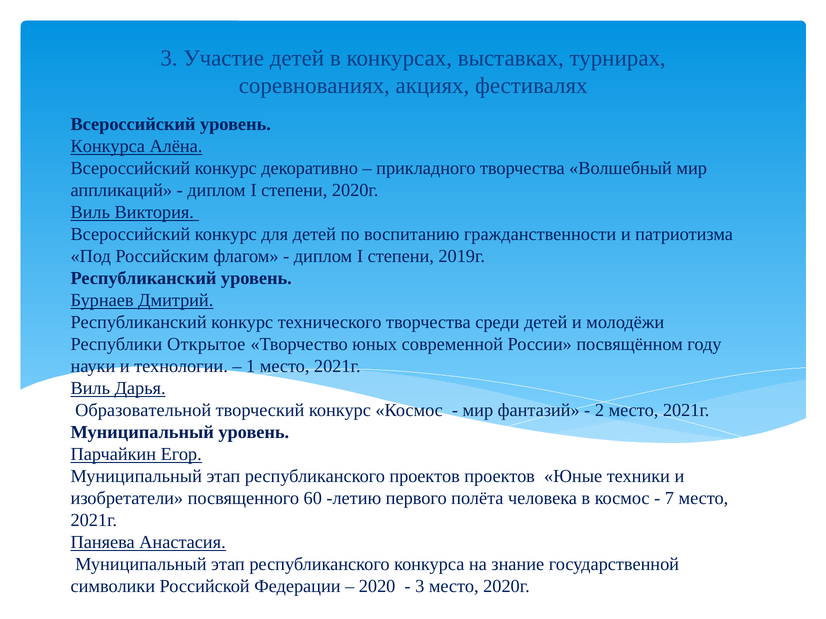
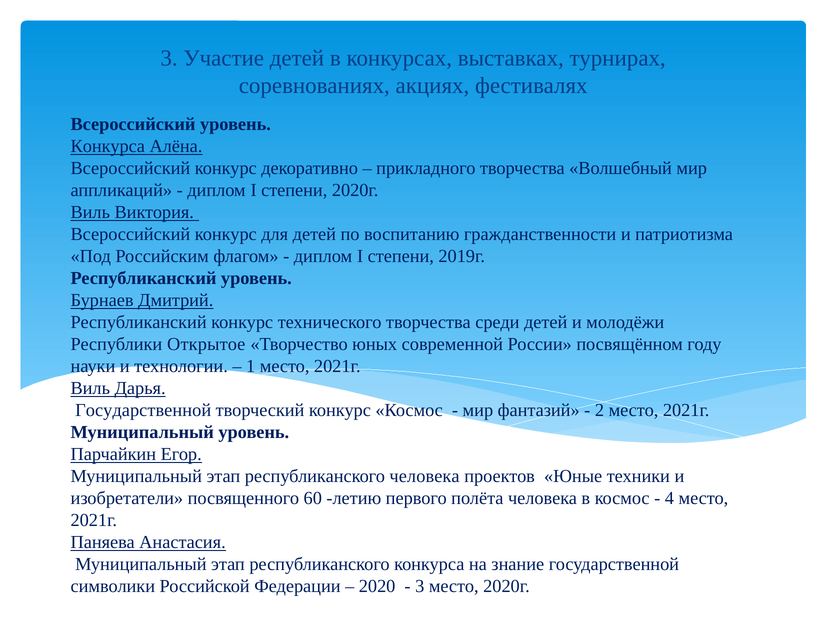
Образовательной: Образовательной -> Государственной (143, 411)
республиканского проектов: проектов -> человека (425, 477)
7: 7 -> 4 (669, 499)
